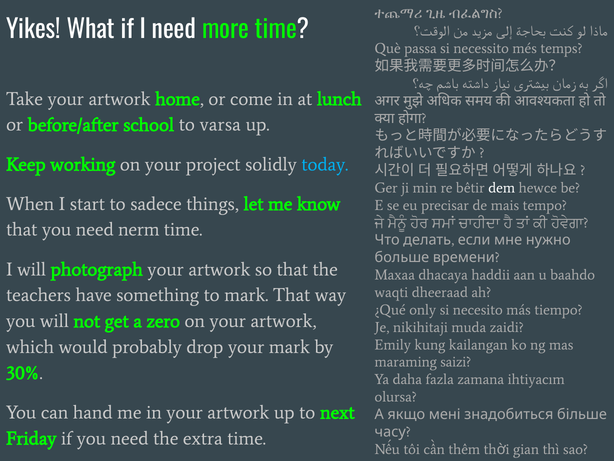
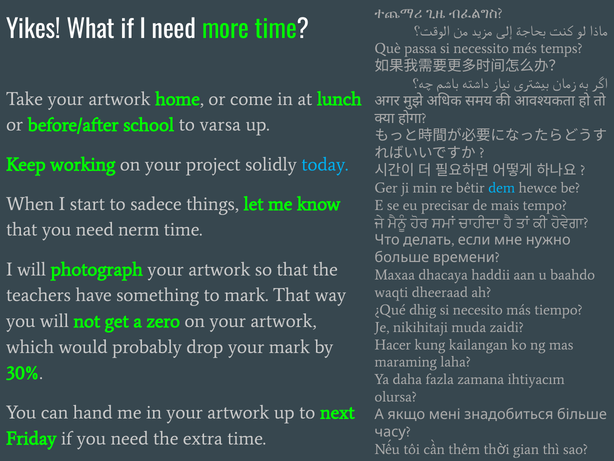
dem colour: white -> light blue (502, 188)
only: only -> dhig (423, 310)
Emily: Emily -> Hacer (393, 344)
saizi: saizi -> laha (456, 362)
